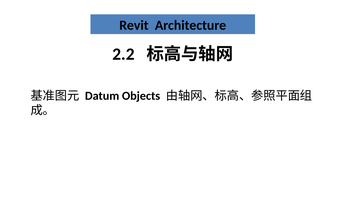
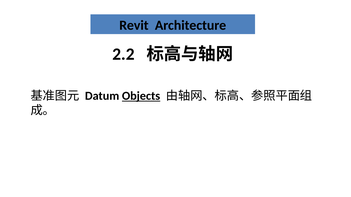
Objects underline: none -> present (141, 96)
